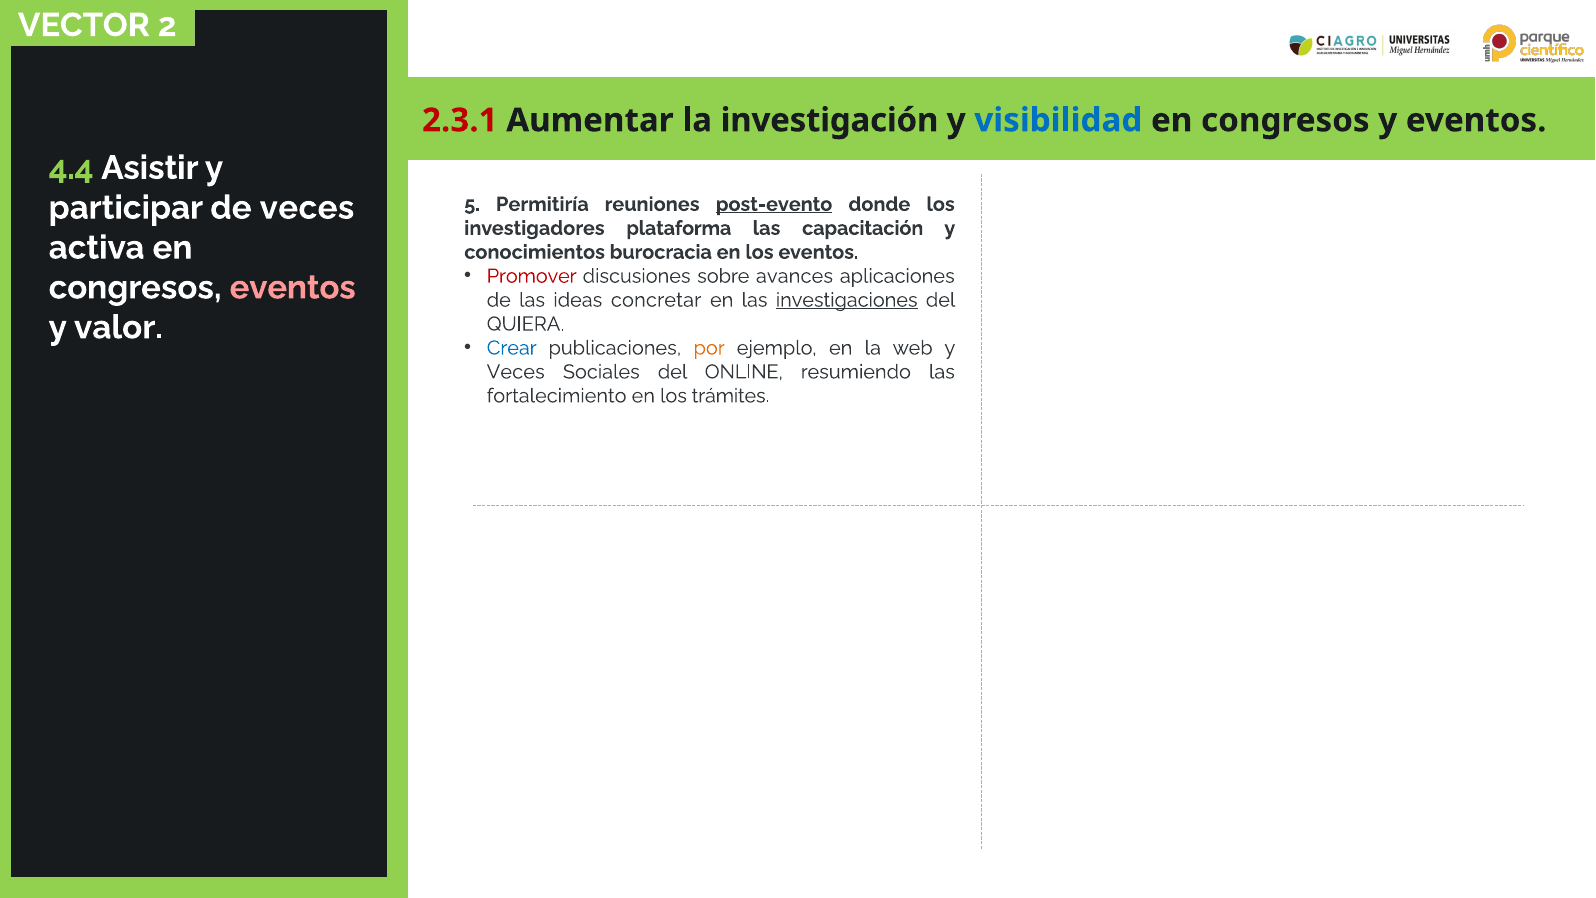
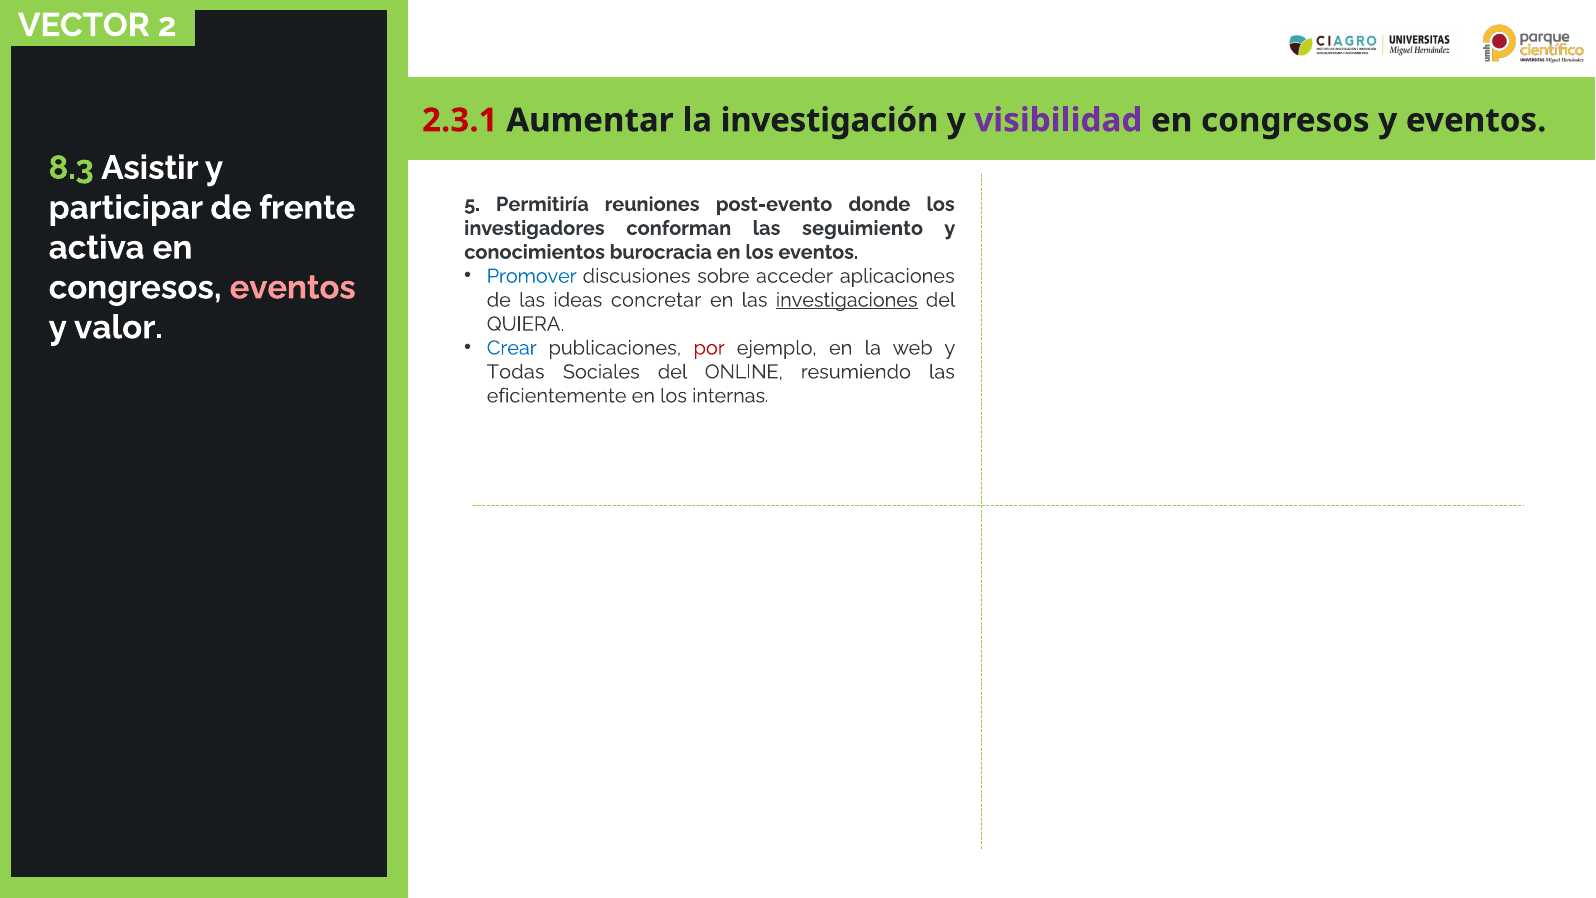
visibilidad colour: blue -> purple (1058, 120)
4.4: 4.4 -> 8.3 (71, 168)
de veces: veces -> frente (307, 208)
post-evento underline: present -> none (774, 204)
plataforma: plataforma -> conforman (679, 228)
capacitación: capacitación -> seguimiento (863, 228)
Promover colour: red -> blue (532, 276)
avances: avances -> acceder (794, 276)
por colour: orange -> red (709, 348)
Veces: Veces -> Todas (516, 372)
fortalecimiento: fortalecimiento -> eficientemente (557, 396)
trámites: trámites -> internas (730, 396)
